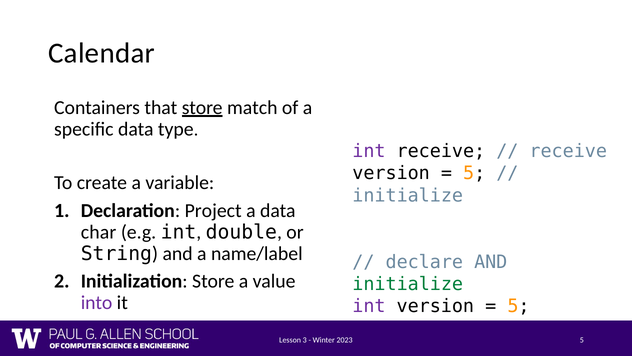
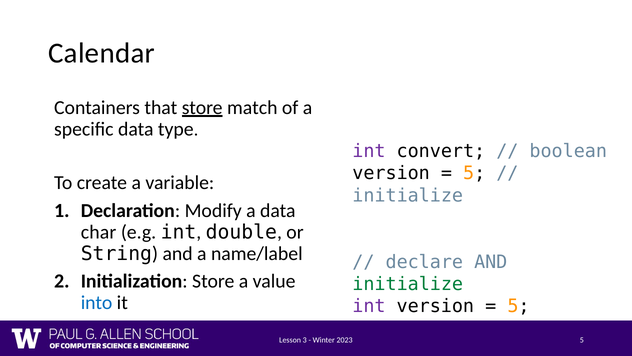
int receive: receive -> convert (441, 151)
receive: receive -> boolean (568, 151)
Project: Project -> Modify (213, 210)
into colour: purple -> blue (97, 302)
